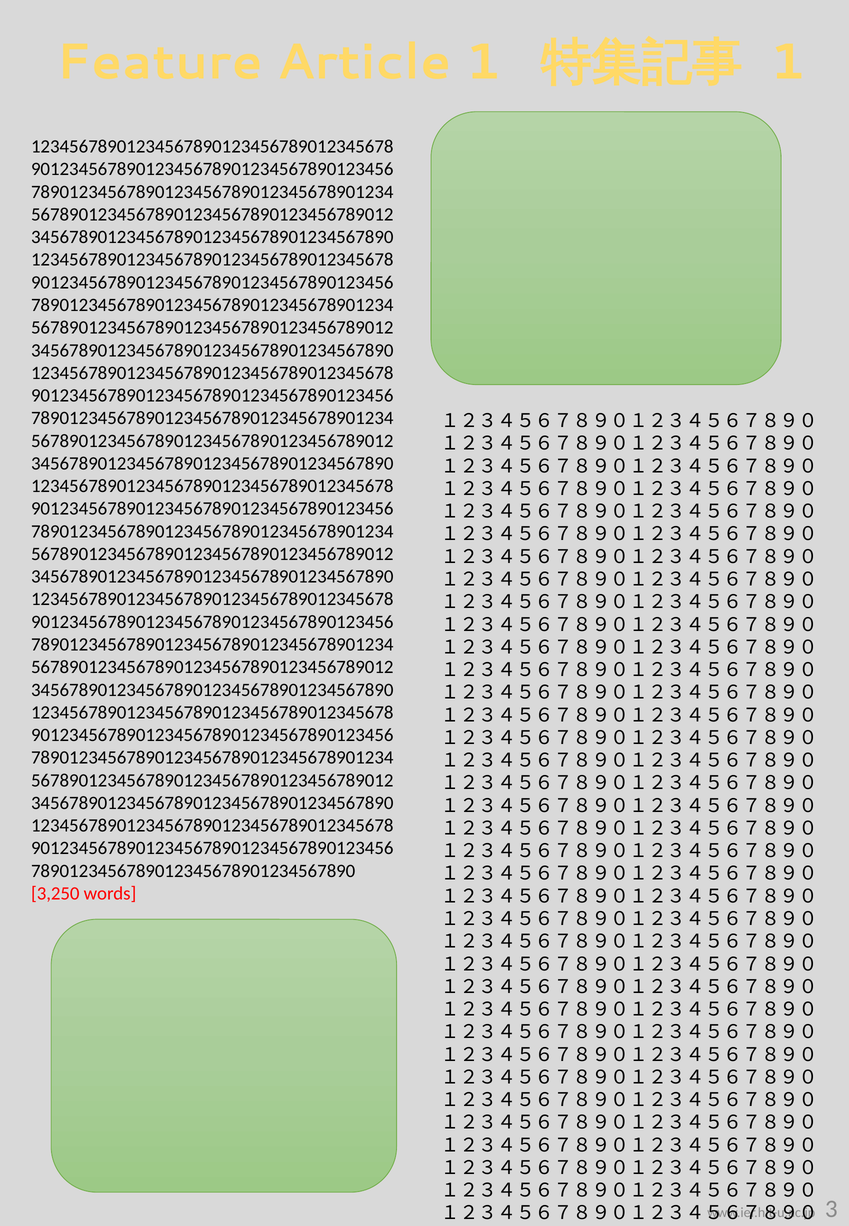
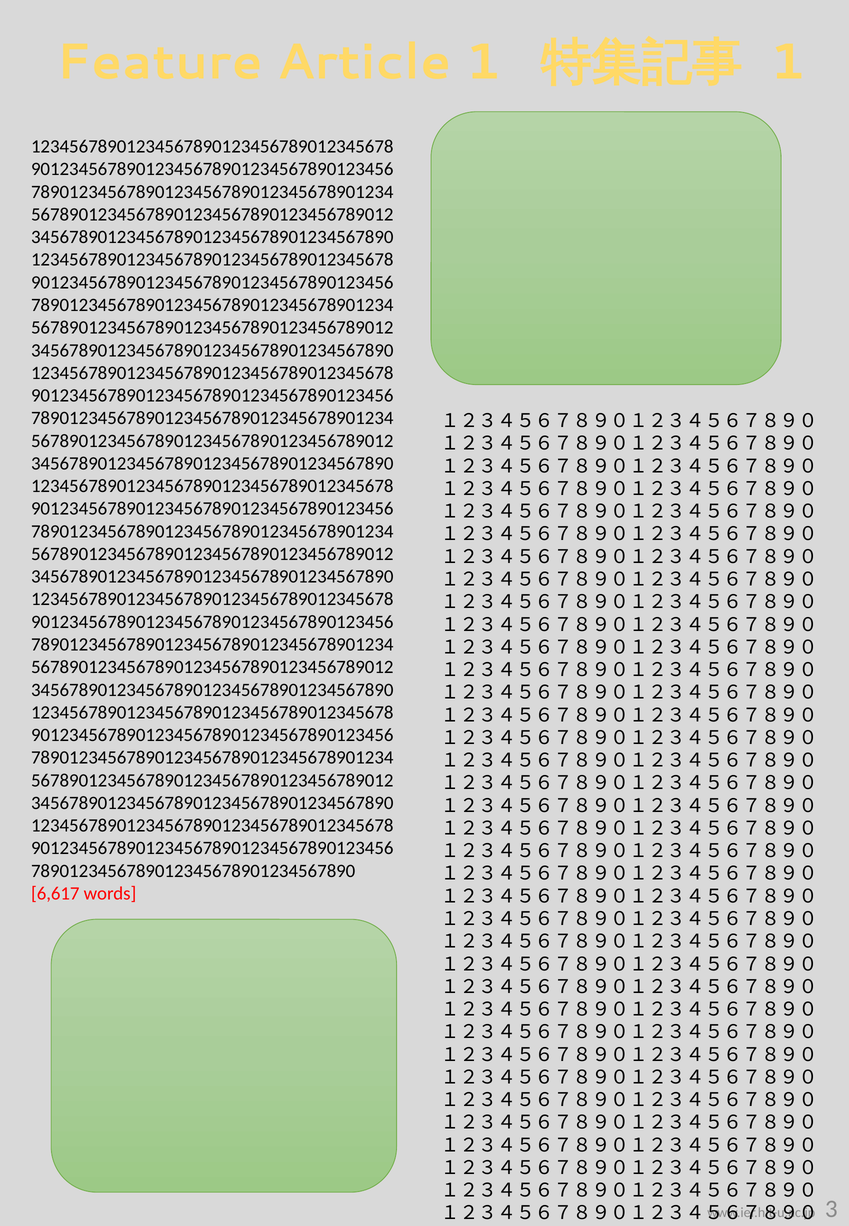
3,250: 3,250 -> 6,617 (55, 894)
